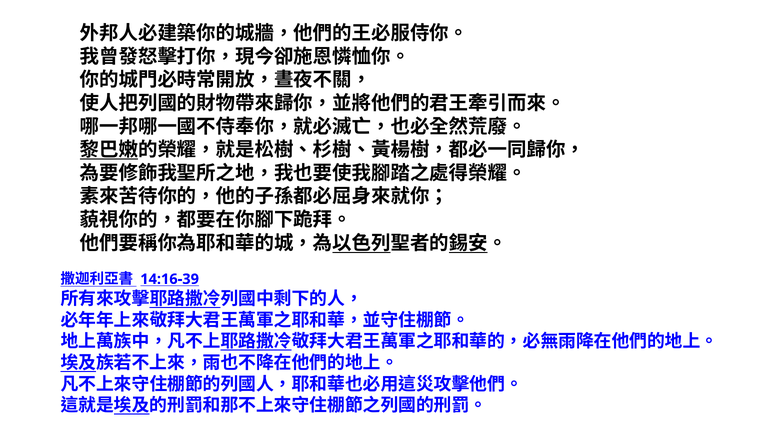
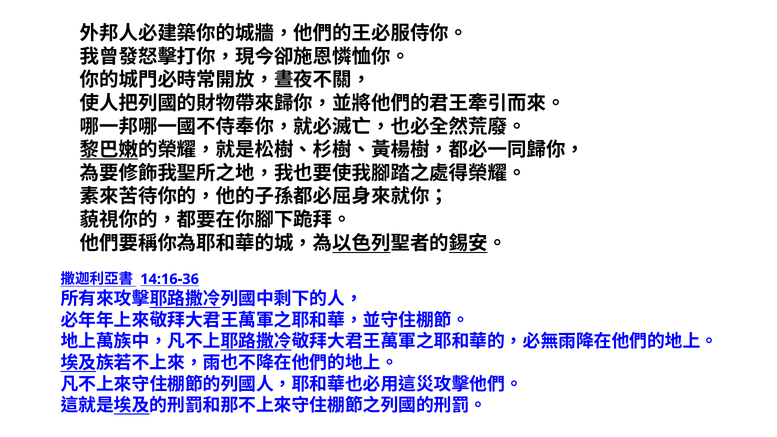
14:16-39: 14:16-39 -> 14:16-36 (170, 279)
